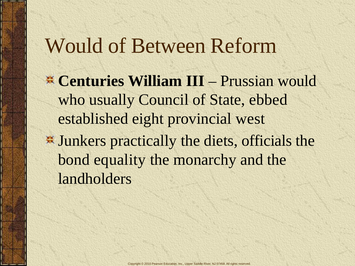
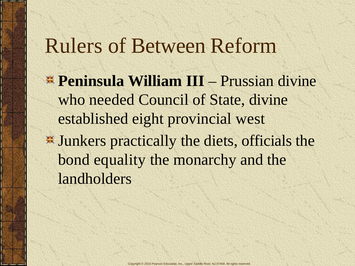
Would: Would -> Rulers (74, 46)
Centuries: Centuries -> Peninsula (91, 81)
Prussian would: would -> divine (297, 81)
usually: usually -> needed (112, 100)
State ebbed: ebbed -> divine (268, 100)
